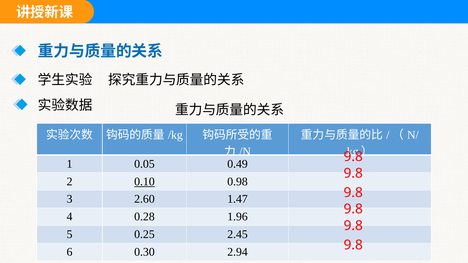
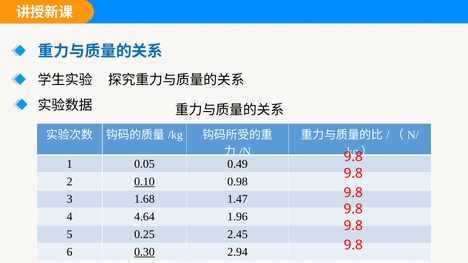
2.60: 2.60 -> 1.68 (144, 199)
0.28: 0.28 -> 4.64 (144, 217)
0.30 underline: none -> present (144, 252)
